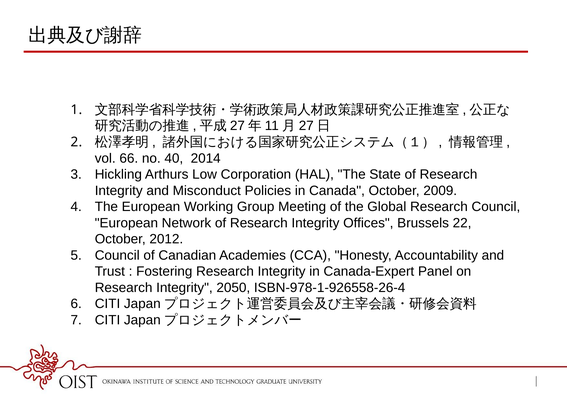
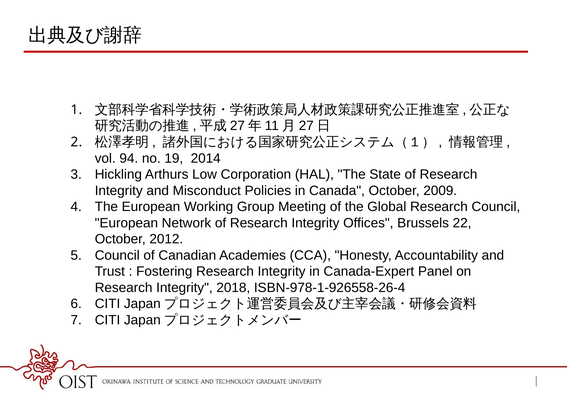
66: 66 -> 94 (129, 158)
40: 40 -> 19 (174, 158)
2050: 2050 -> 2018 (233, 288)
